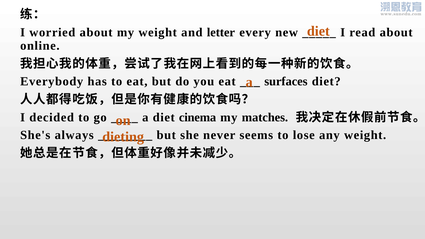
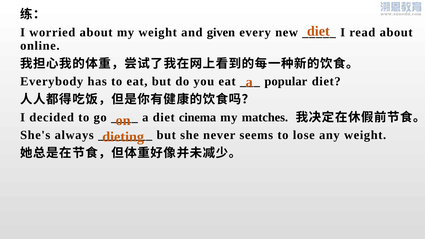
letter: letter -> given (221, 32)
surfaces: surfaces -> popular (286, 82)
